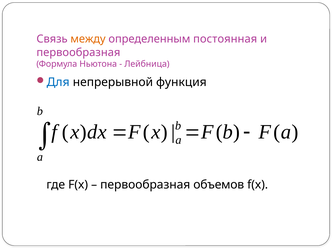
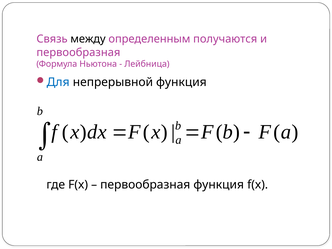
между colour: orange -> black (88, 39)
постоянная: постоянная -> получаются (225, 39)
первообразная объемов: объемов -> функция (219, 185)
